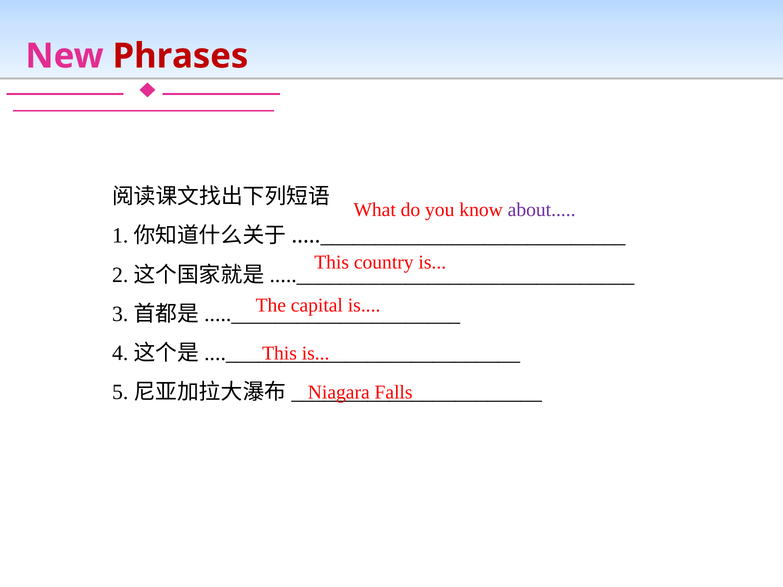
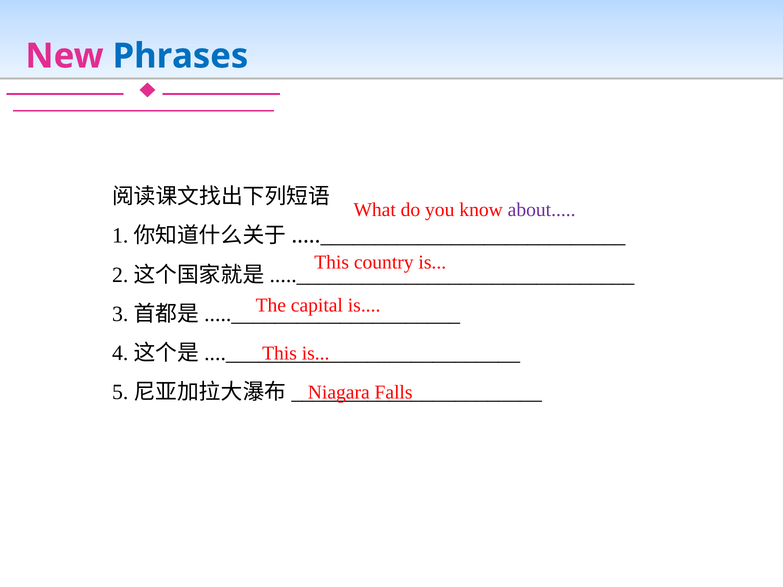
Phrases colour: red -> blue (180, 56)
